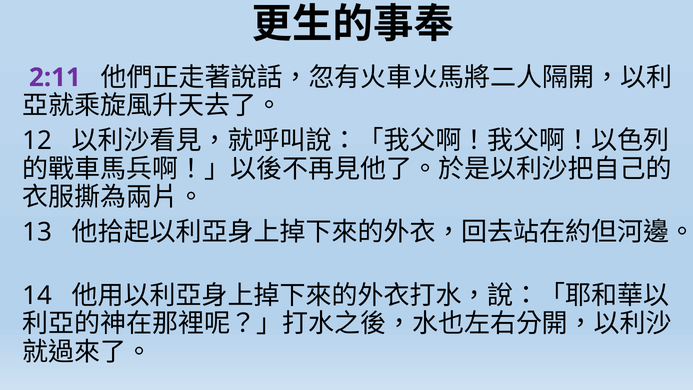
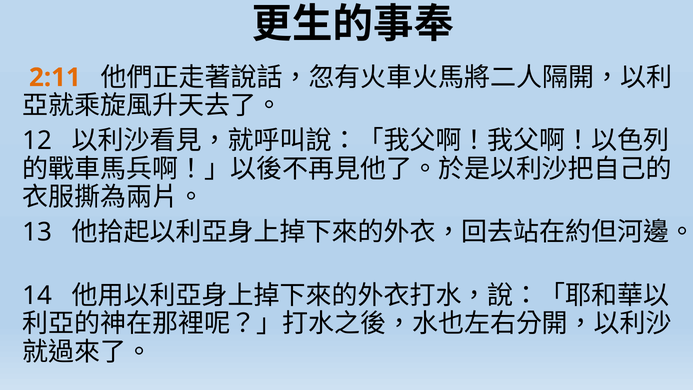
2:11 colour: purple -> orange (55, 77)
